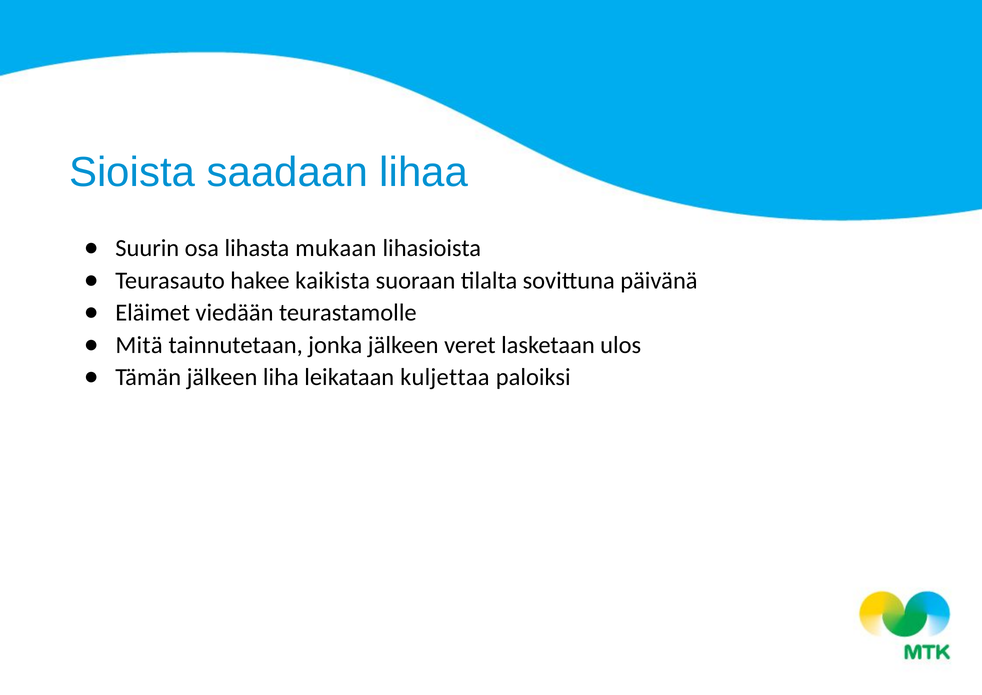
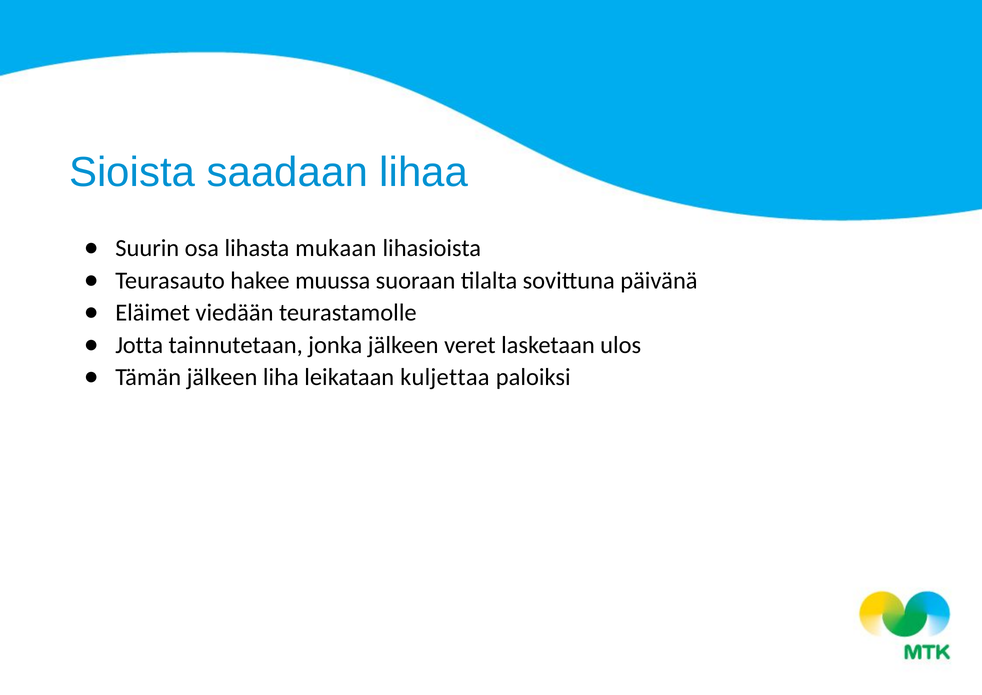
kaikista: kaikista -> muussa (333, 280)
Mitä: Mitä -> Jotta (139, 345)
